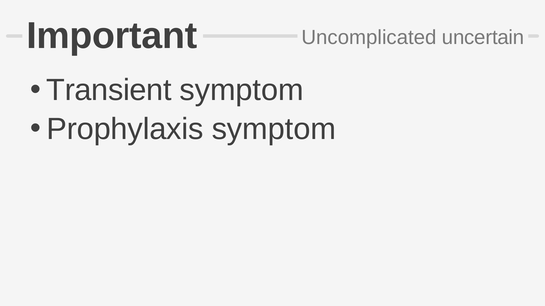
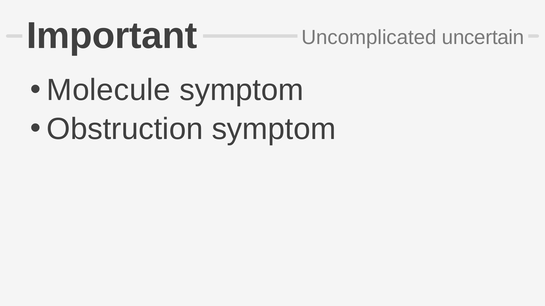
Transient: Transient -> Molecule (109, 90)
Prophylaxis: Prophylaxis -> Obstruction (125, 129)
